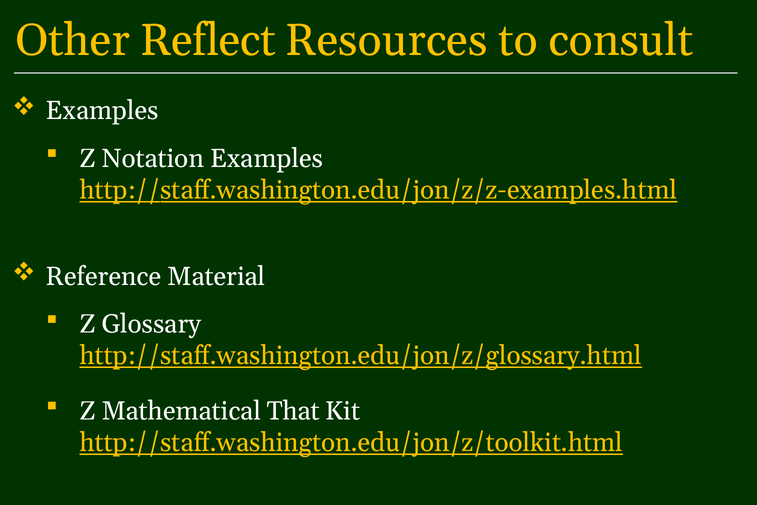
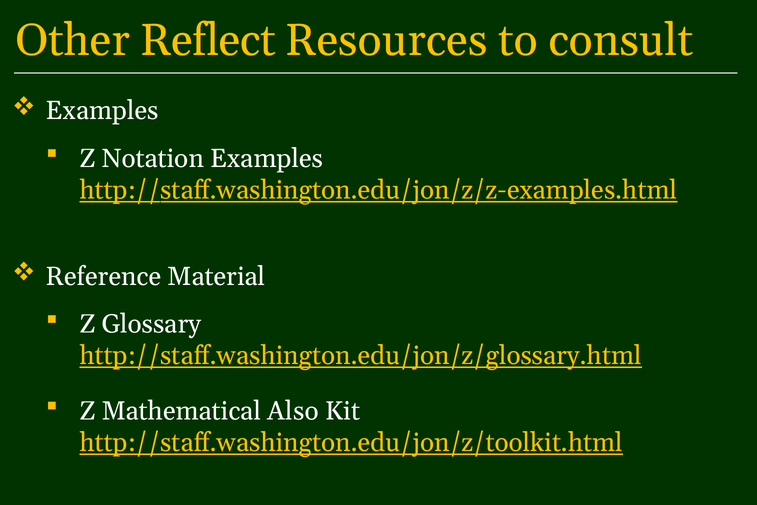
That: That -> Also (293, 411)
